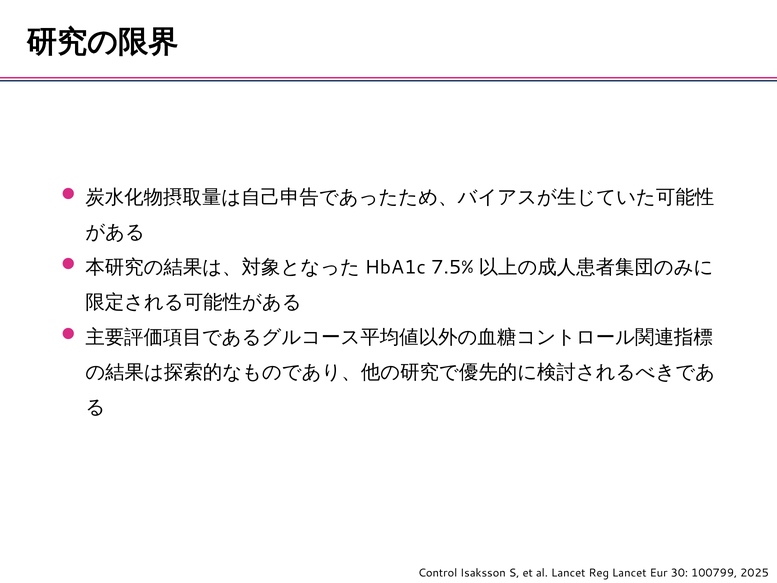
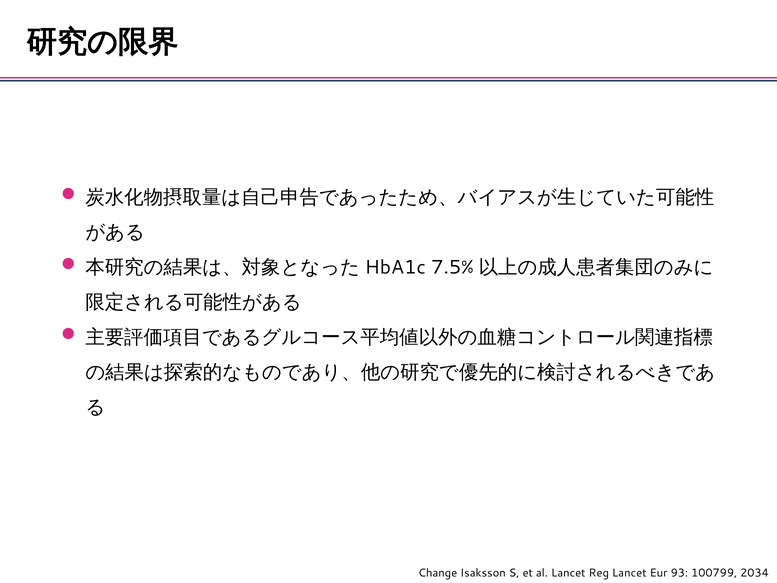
Control: Control -> Change (438, 573)
30: 30 -> 93 (679, 573)
2025: 2025 -> 2034 (755, 573)
